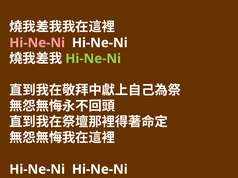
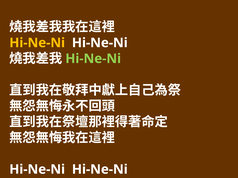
Hi-Ne-Ni colour: pink -> yellow (37, 43)
